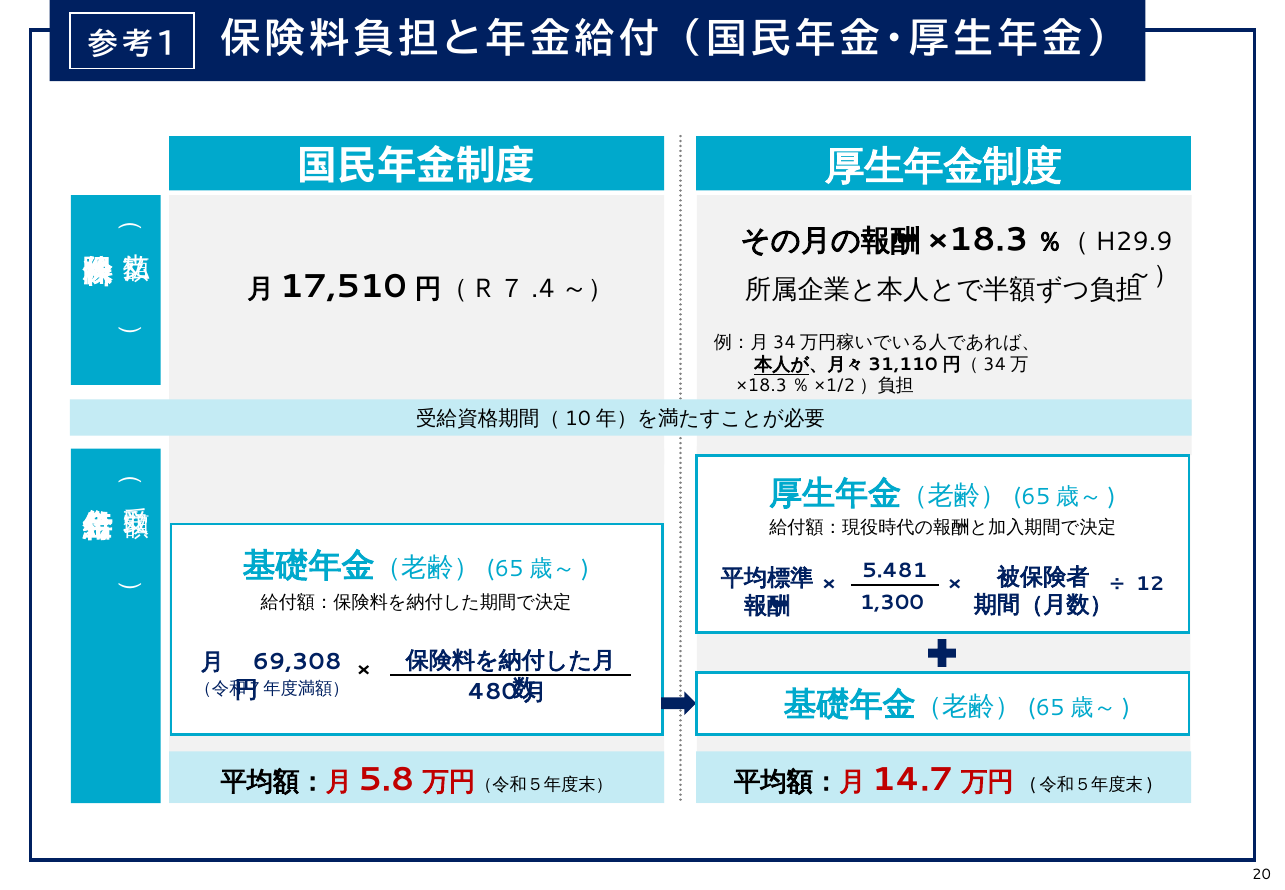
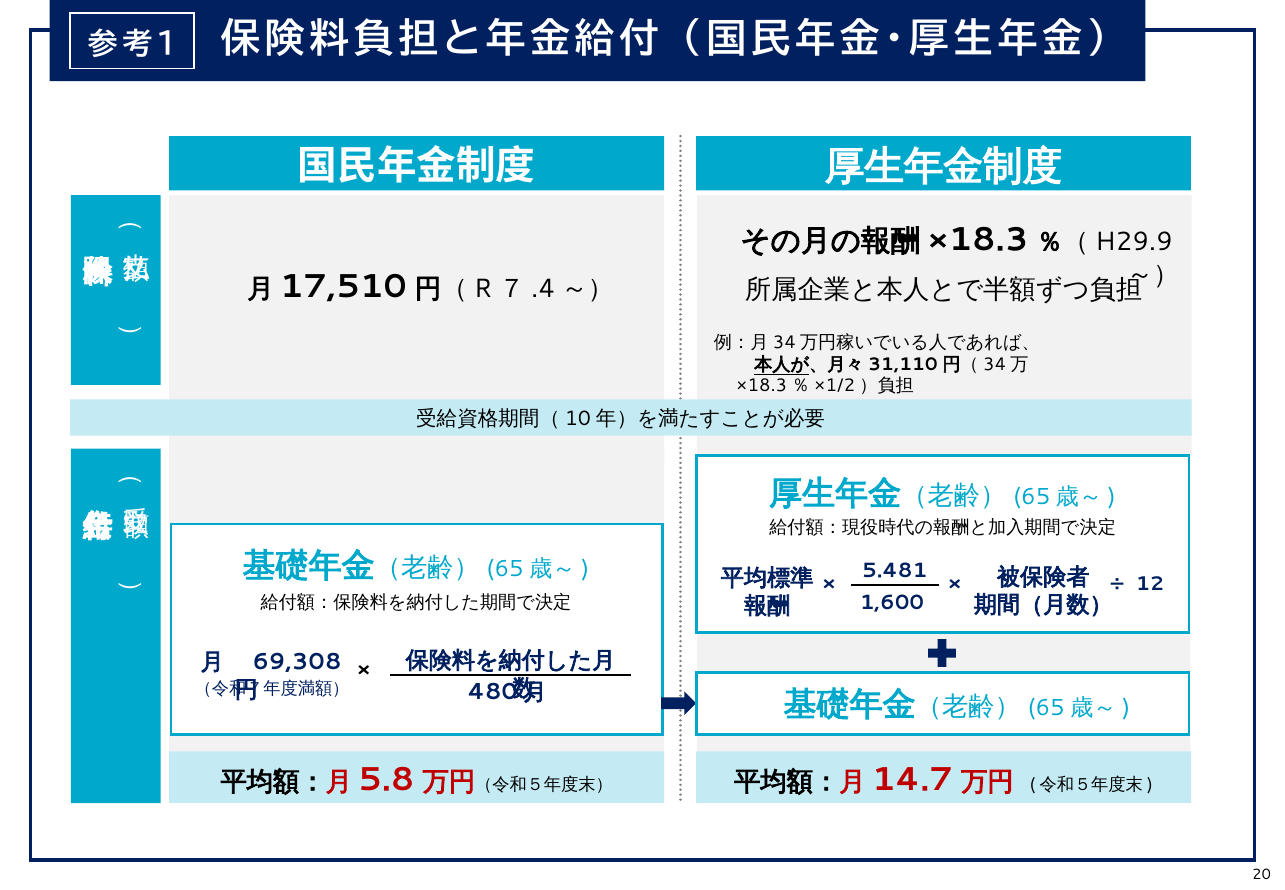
1,300: 1,300 -> 1,600 (892, 602)
